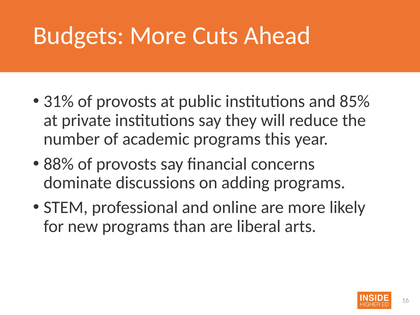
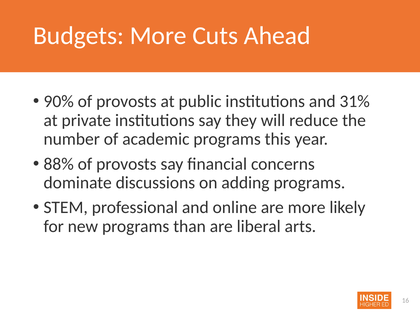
31%: 31% -> 90% (59, 101)
85%: 85% -> 31% (355, 101)
